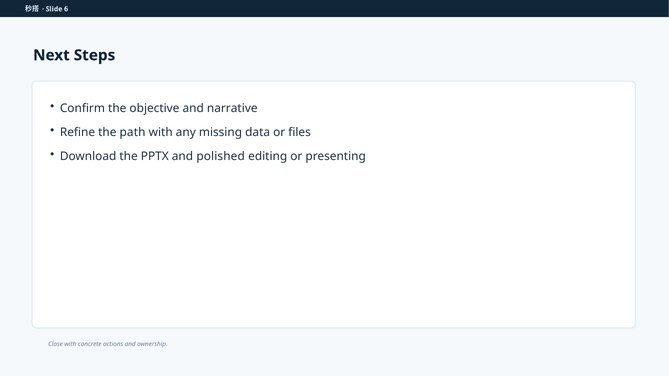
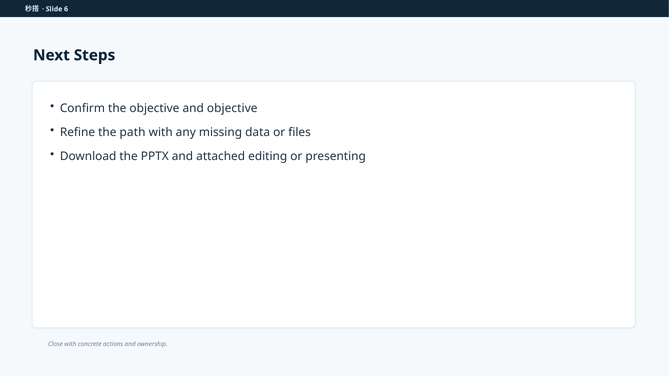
and narrative: narrative -> objective (232, 108)
polished: polished -> attached (221, 156)
